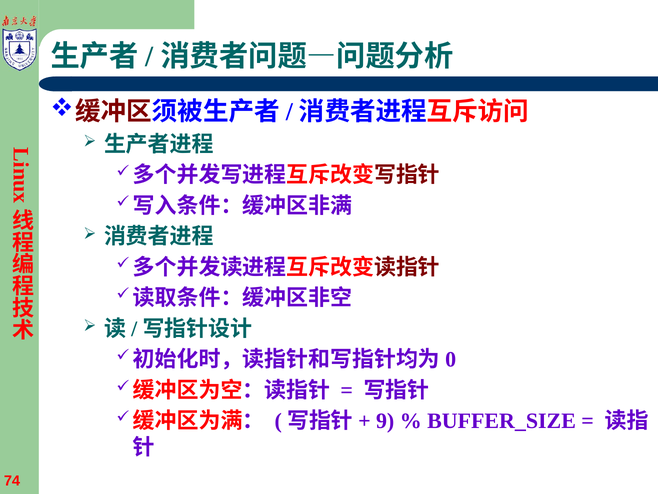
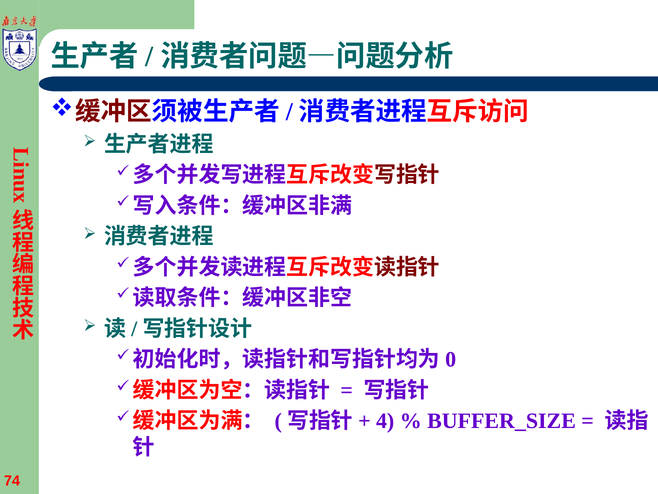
9: 9 -> 4 (385, 421)
